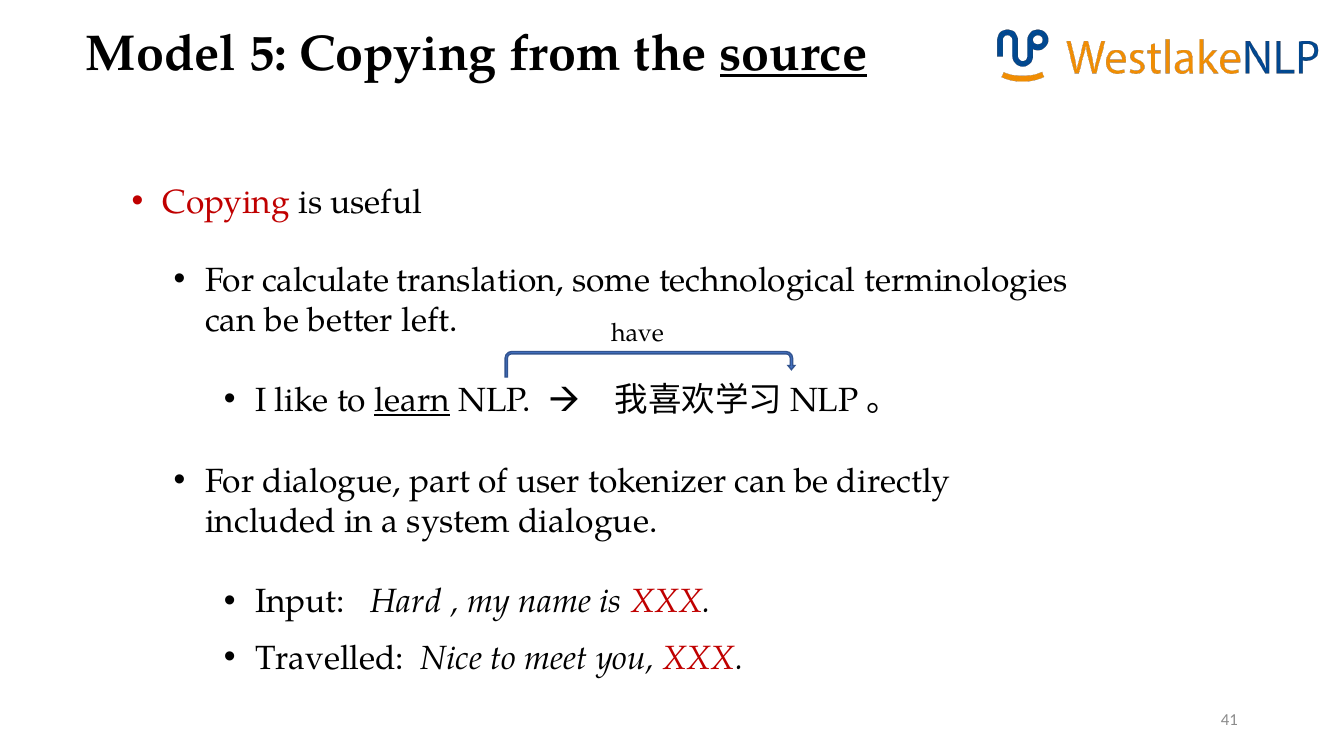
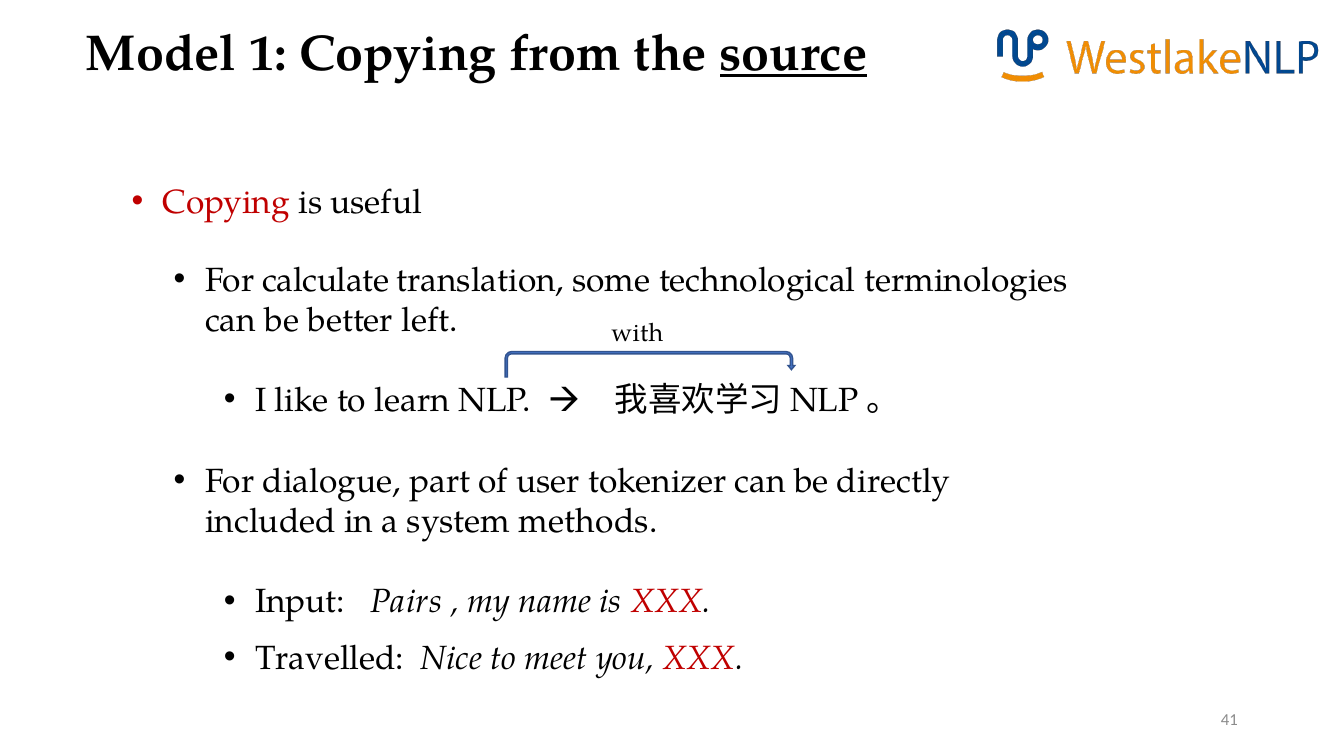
5: 5 -> 1 (268, 54)
have: have -> with (637, 333)
learn underline: present -> none (412, 401)
system dialogue: dialogue -> methods (588, 521)
Hard: Hard -> Pairs (406, 602)
